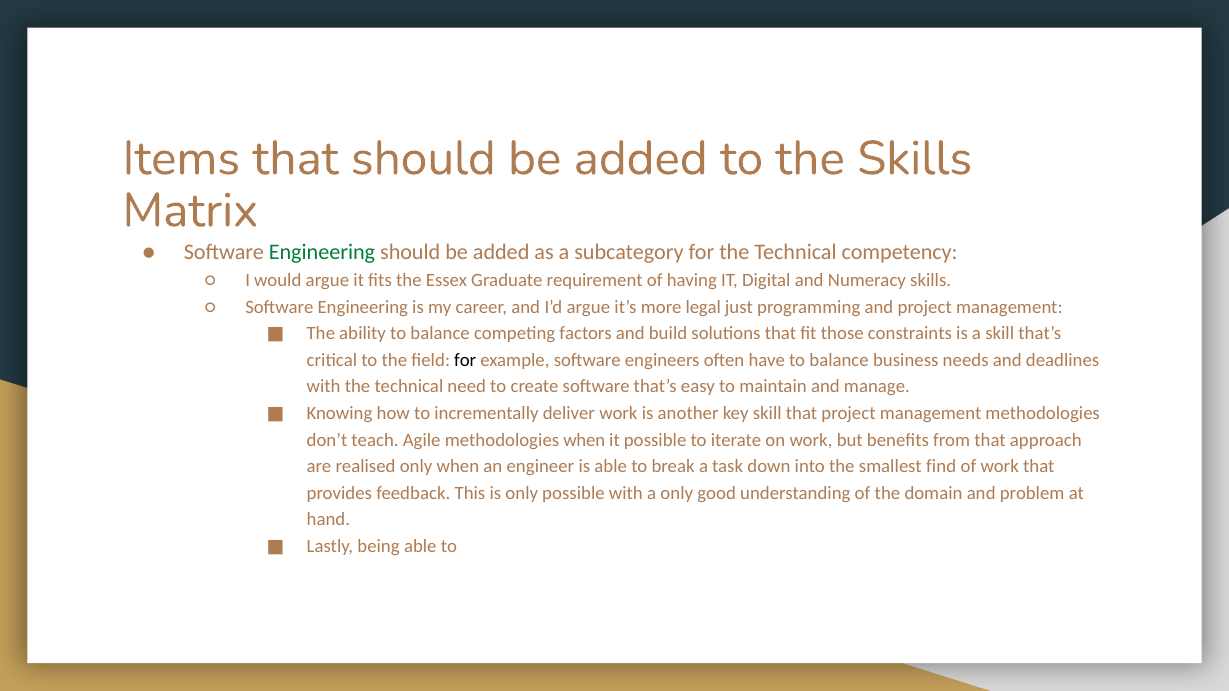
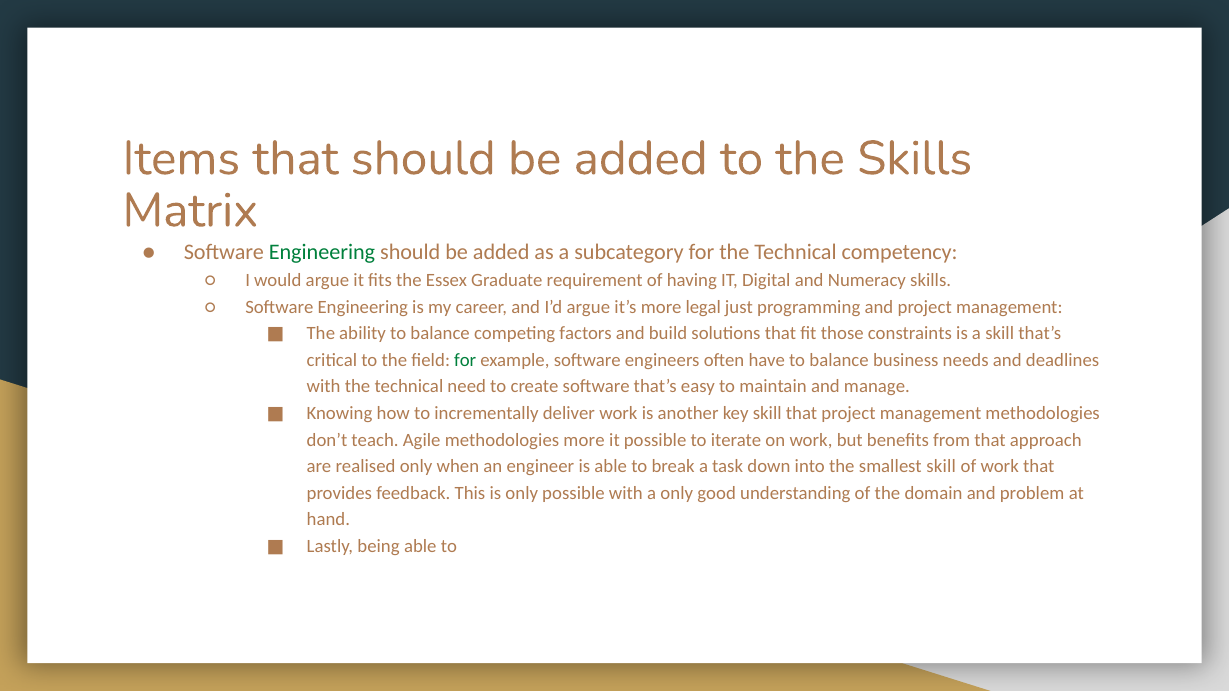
for colour: black -> green (465, 360)
methodologies when: when -> more (584, 440)
smallest find: find -> skill (941, 467)
